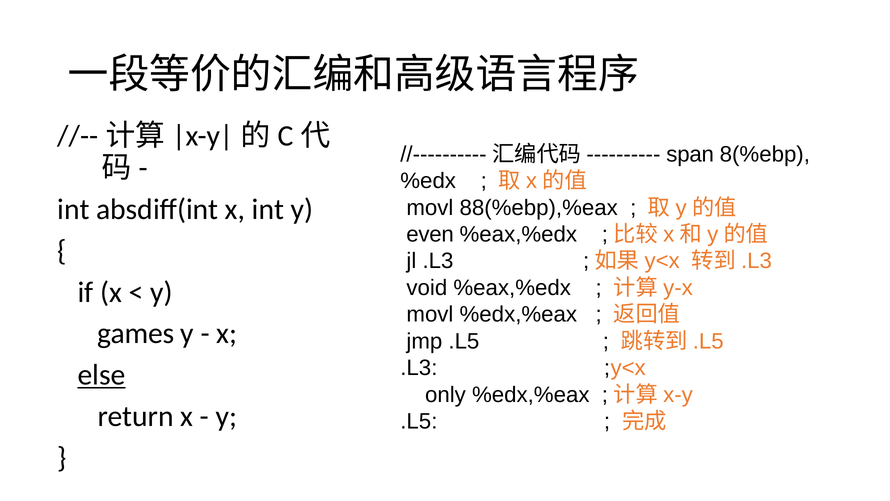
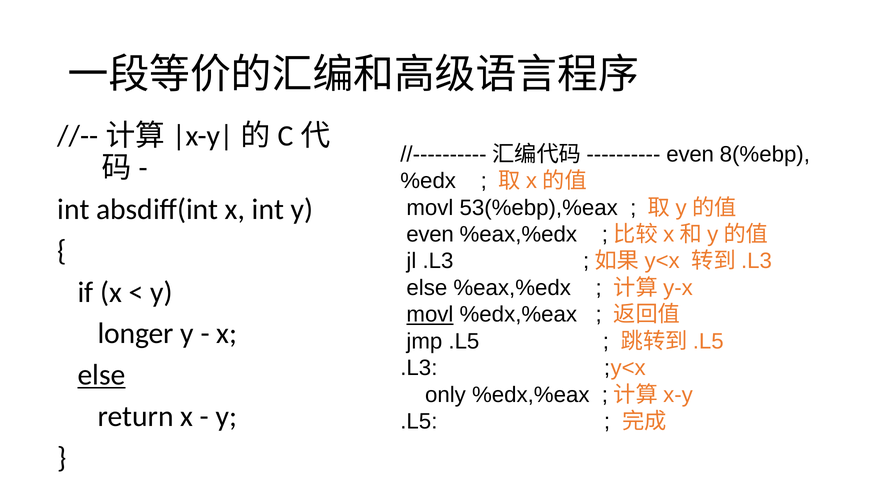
span: span -> even (690, 154)
88(%ebp),%eax: 88(%ebp),%eax -> 53(%ebp),%eax (539, 208)
void: void -> else (427, 288)
movl underline: none -> present (430, 314)
games: games -> longer (136, 333)
